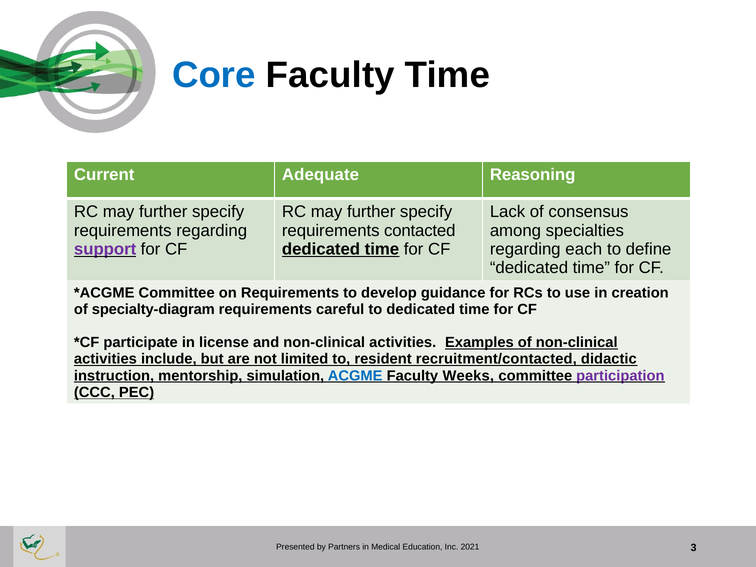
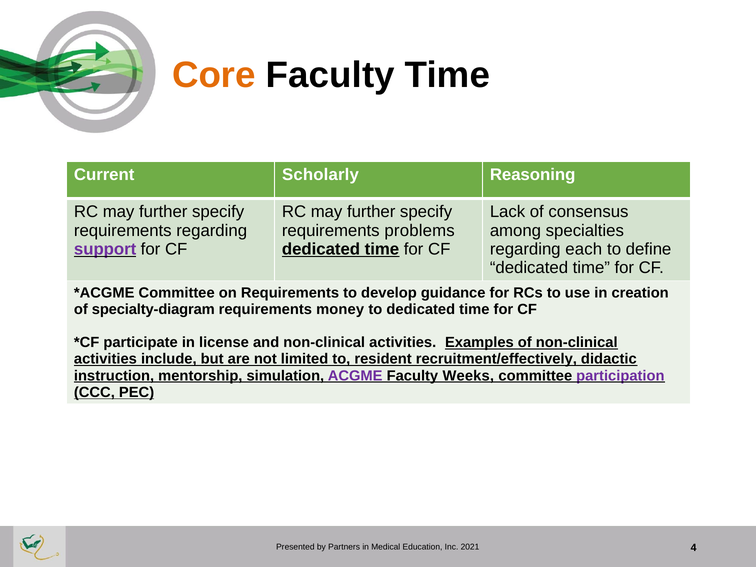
Core colour: blue -> orange (214, 75)
Adequate: Adequate -> Scholarly (320, 175)
contacted: contacted -> problems (420, 231)
careful: careful -> money (340, 310)
recruitment/contacted: recruitment/contacted -> recruitment/effectively (496, 359)
ACGME colour: blue -> purple (355, 376)
3: 3 -> 4 (694, 548)
